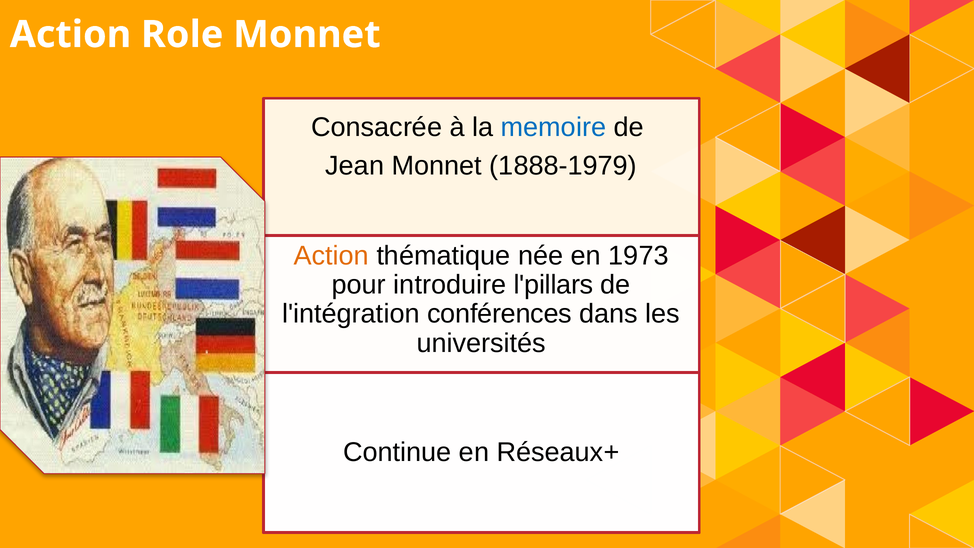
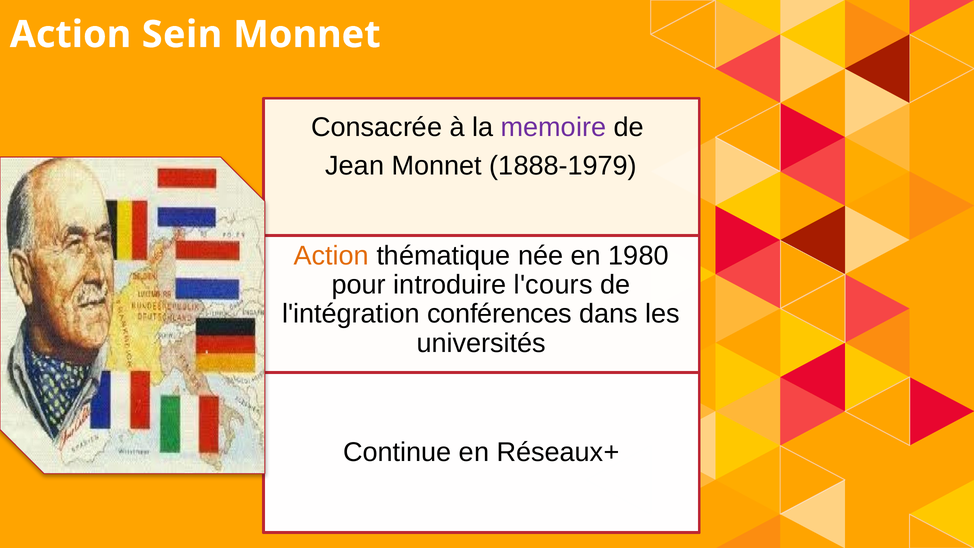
Role: Role -> Sein (182, 35)
memoire colour: blue -> purple (553, 127)
1973: 1973 -> 1980 (639, 256)
l'pillars: l'pillars -> l'cours (553, 285)
